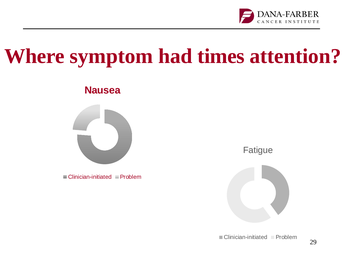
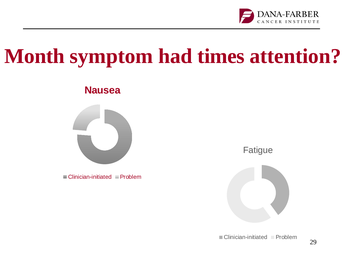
Where: Where -> Month (35, 56)
